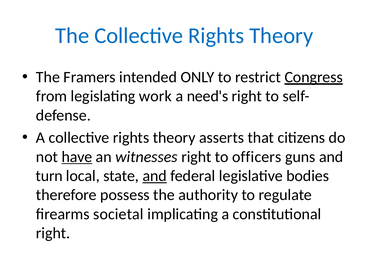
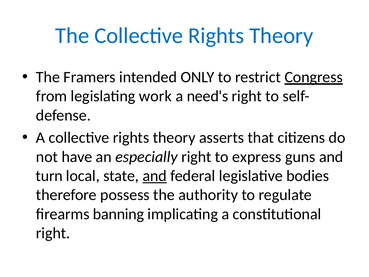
have underline: present -> none (77, 157)
witnesses: witnesses -> especially (146, 157)
officers: officers -> express (257, 157)
societal: societal -> banning (119, 214)
